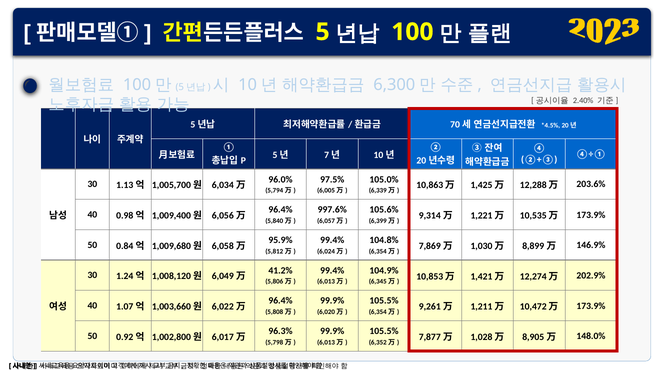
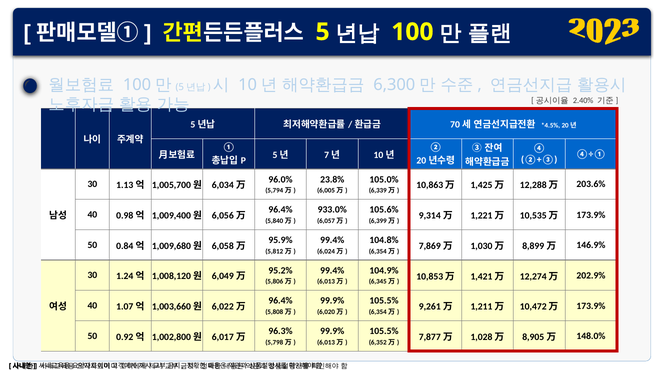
97.5%: 97.5% -> 23.8% (332, 179)
997.6%: 997.6% -> 933.0% (332, 210)
41.2%: 41.2% -> 95.2% (280, 270)
